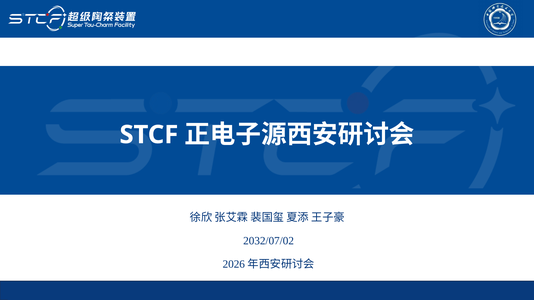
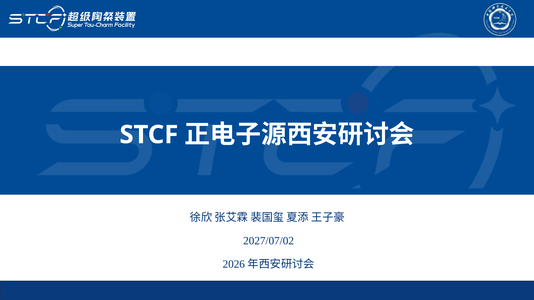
2032/07/02: 2032/07/02 -> 2027/07/02 (269, 241)
